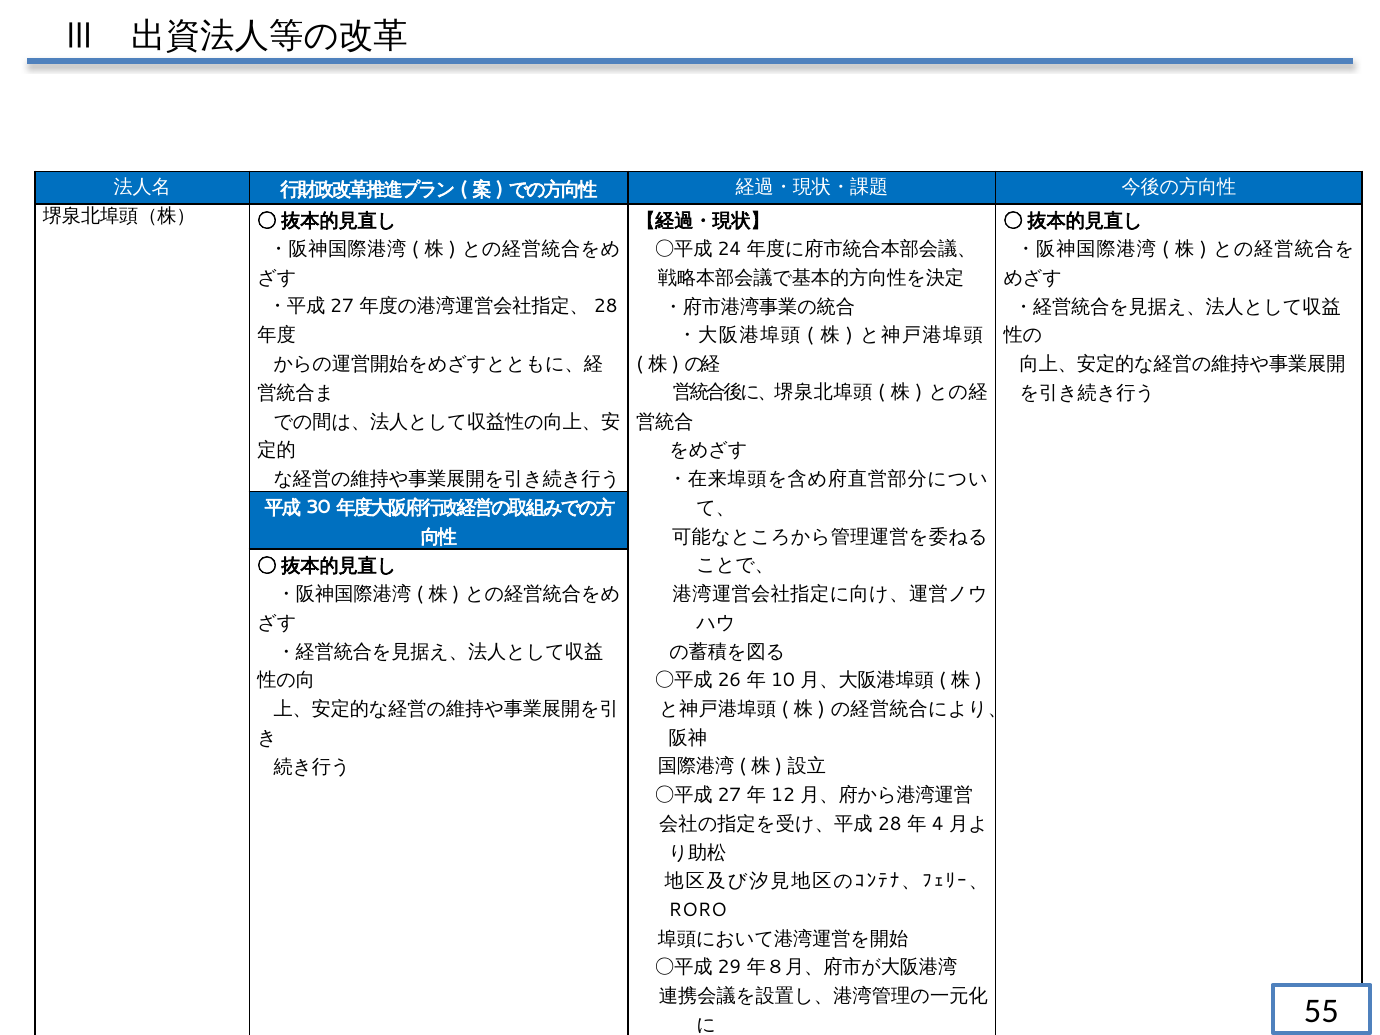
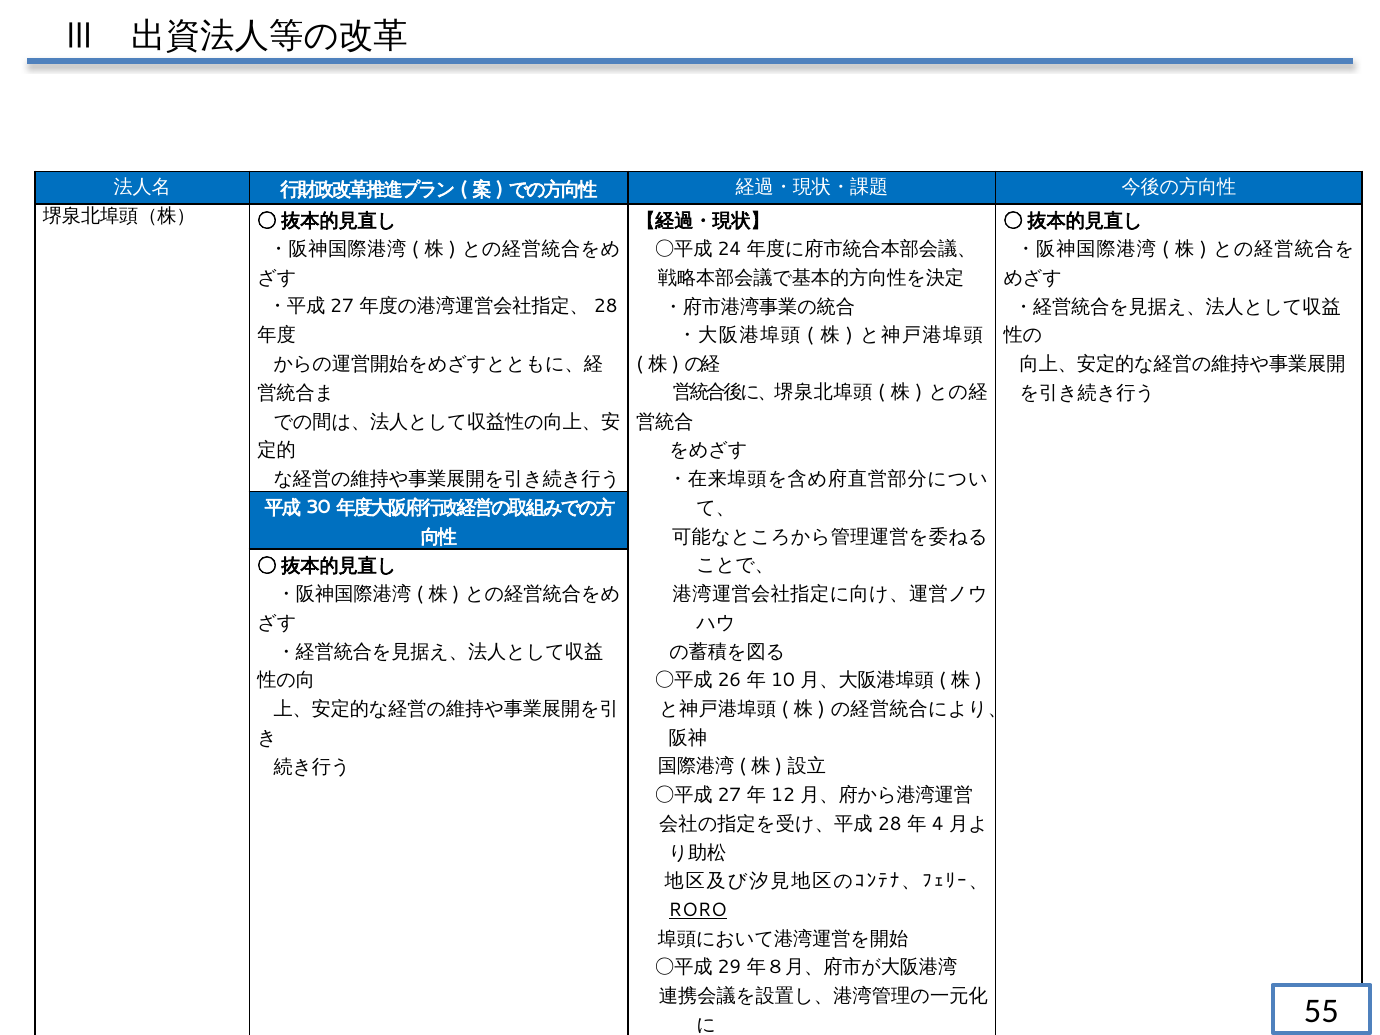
RORO underline: none -> present (698, 910)
